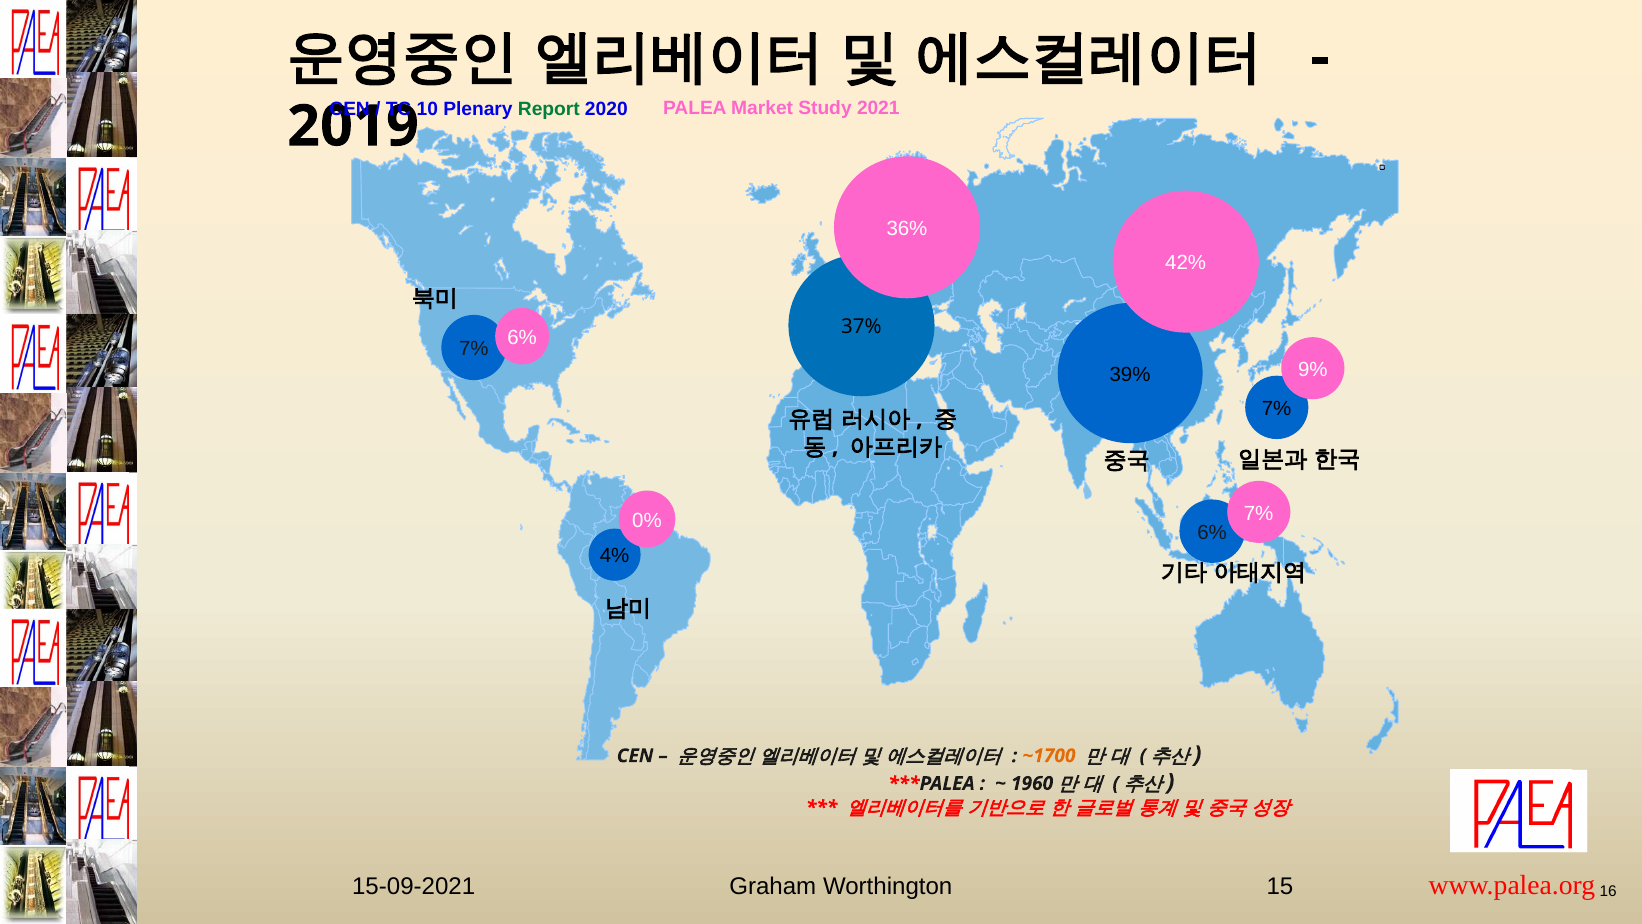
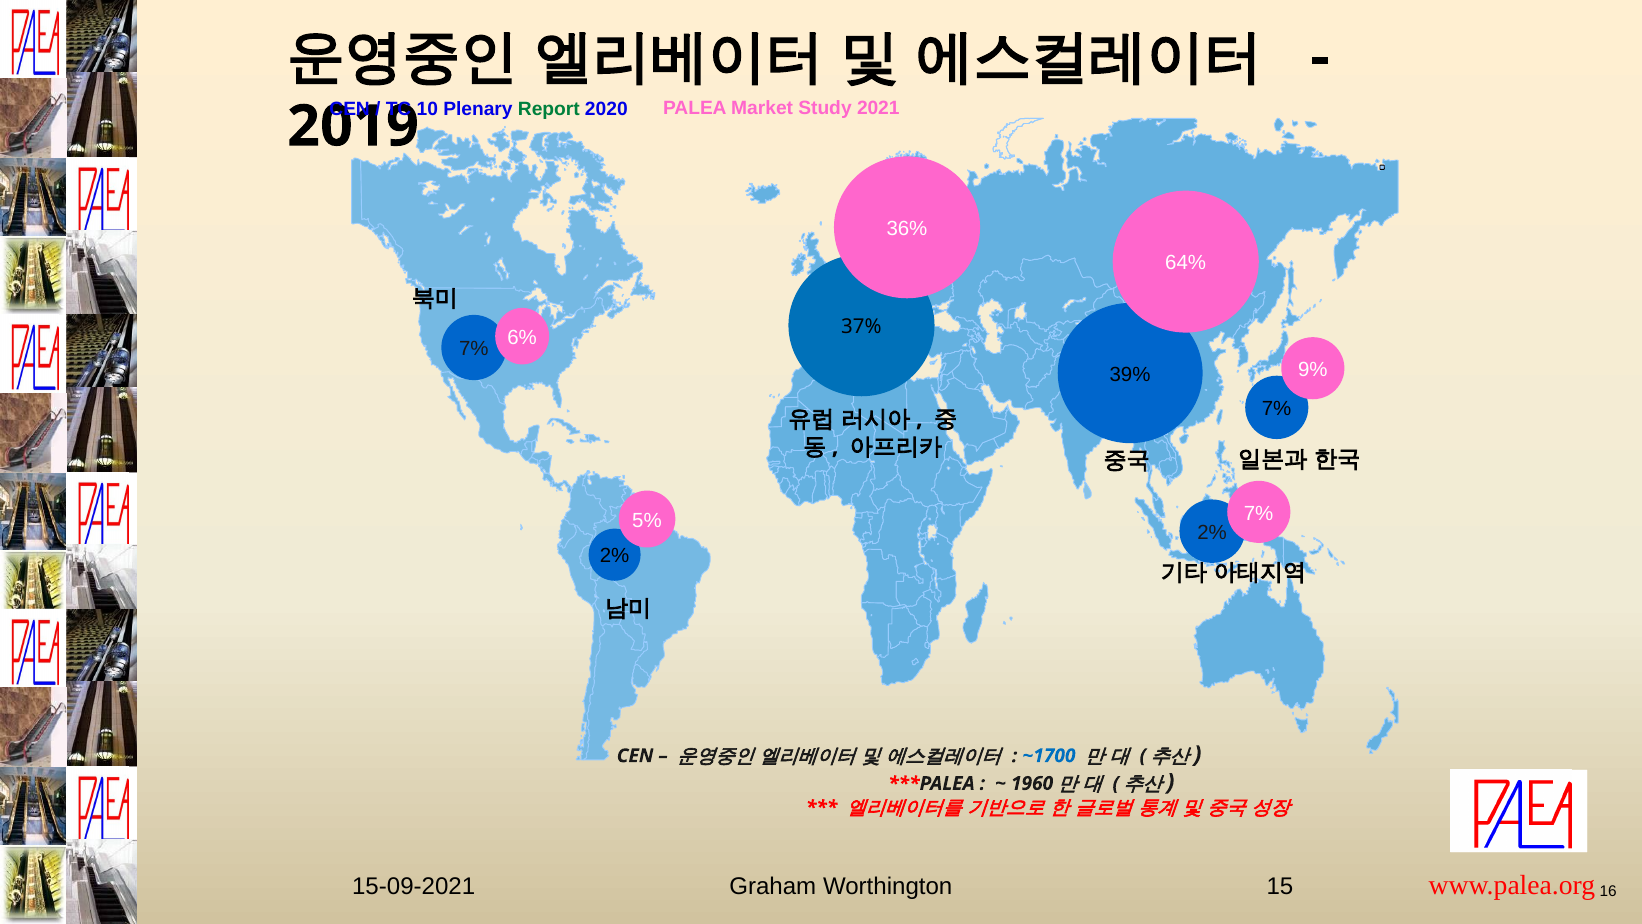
42%: 42% -> 64% (1186, 263)
0%: 0% -> 5% (647, 520)
6%: 6% -> 2% (1212, 532)
4%: 4% -> 2% (615, 556)
~1700 colour: orange -> blue (1049, 756)
